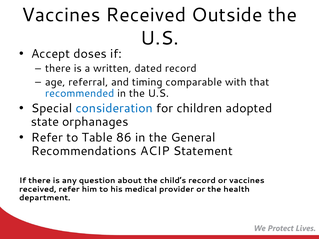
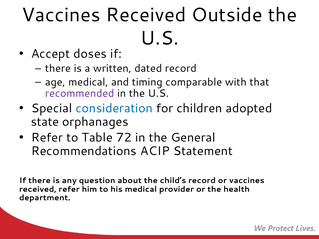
age referral: referral -> medical (88, 82)
recommended colour: blue -> purple (80, 94)
86: 86 -> 72 (124, 138)
